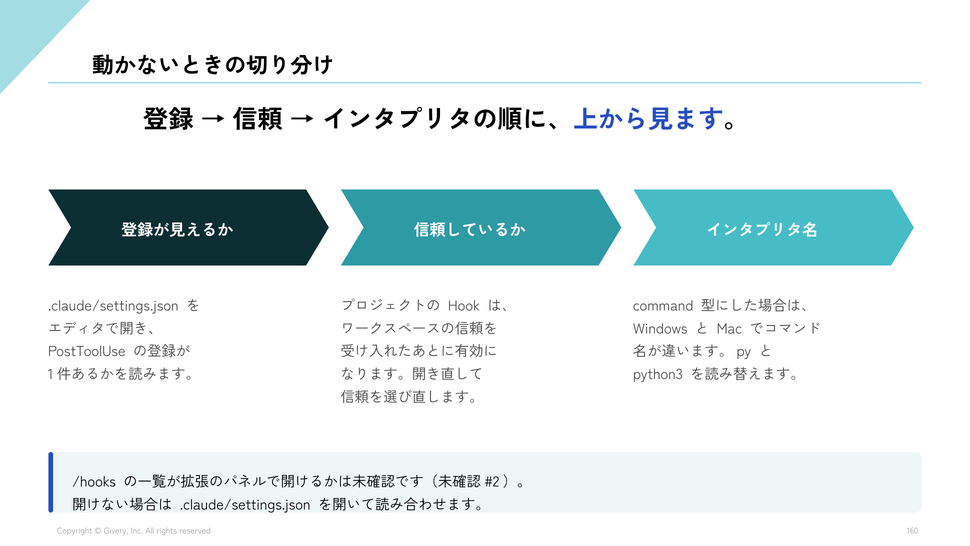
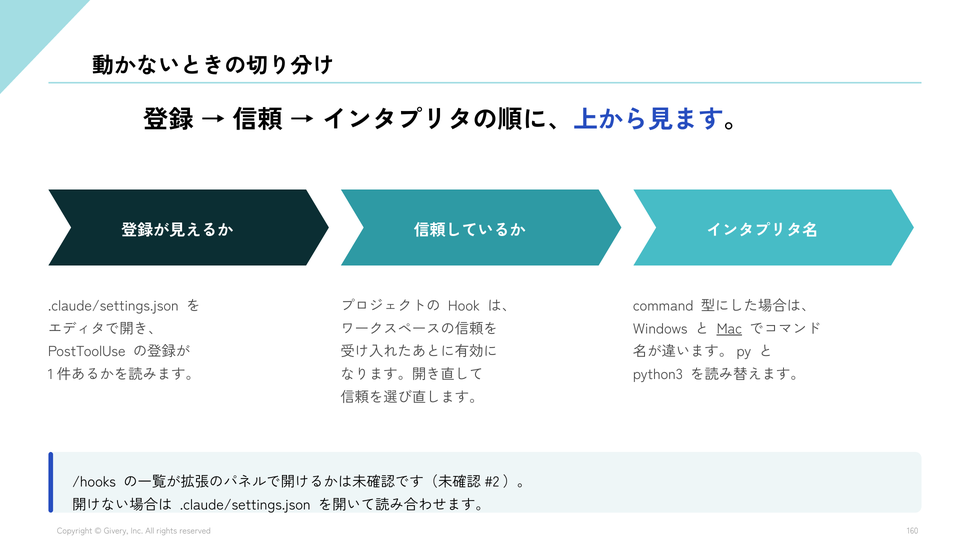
Mac underline: none -> present (729, 329)
